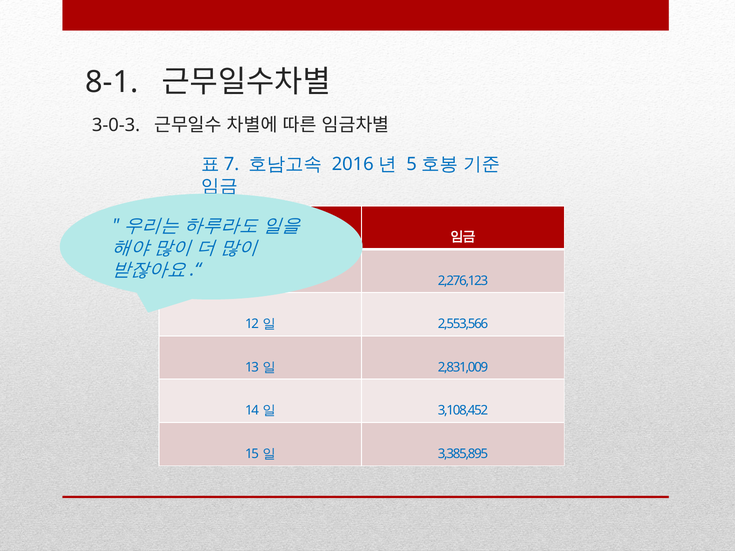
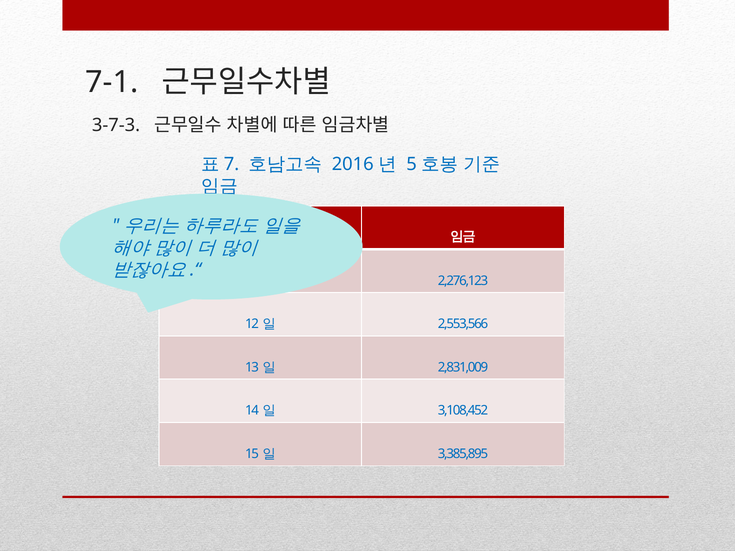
8-1: 8-1 -> 7-1 (112, 82)
3-0-3: 3-0-3 -> 3-7-3 (116, 125)
